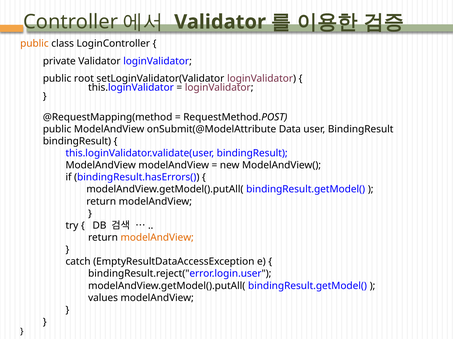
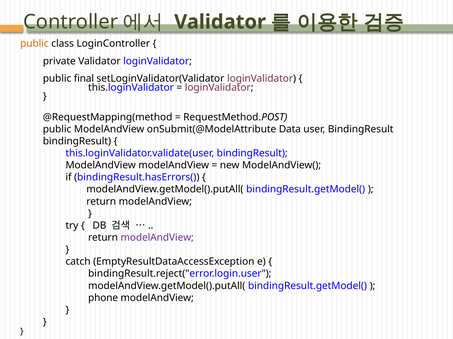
root: root -> final (84, 79)
modelAndView colour: orange -> purple (157, 238)
values: values -> phone (103, 298)
